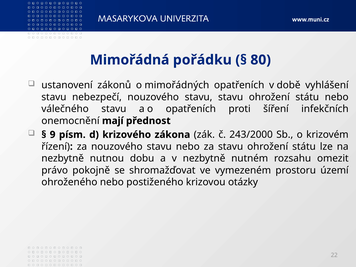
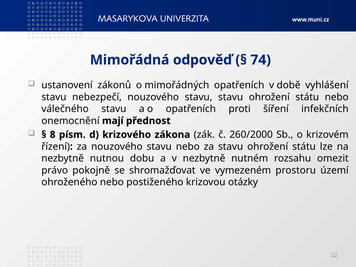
pořádku: pořádku -> odpověď (202, 60)
80: 80 -> 74 (261, 60)
9: 9 -> 8 (53, 135)
243/2000: 243/2000 -> 260/2000 (251, 135)
